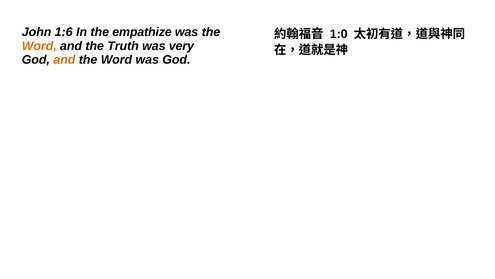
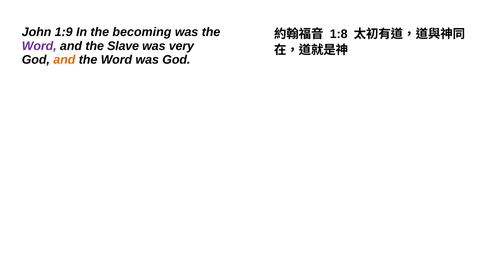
1:6: 1:6 -> 1:9 (64, 32)
empathize: empathize -> becoming (142, 32)
1:0: 1:0 -> 1:8 (339, 34)
Word colour: orange -> purple (39, 46)
Truth: Truth -> Slave (123, 46)
